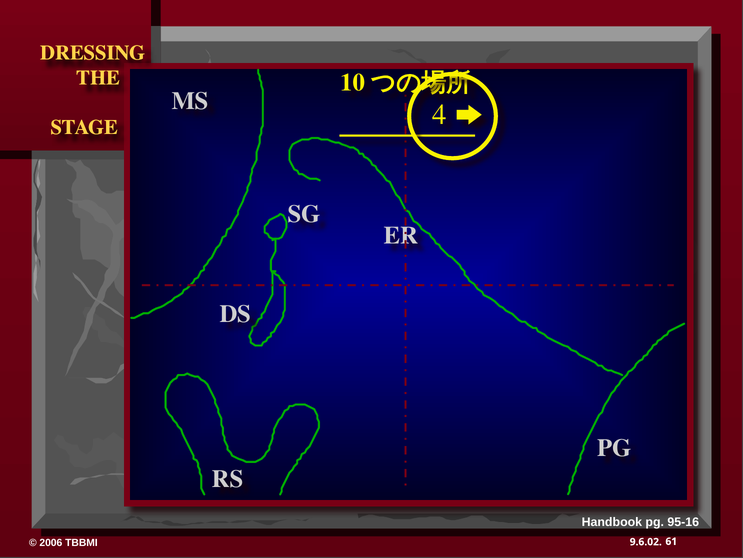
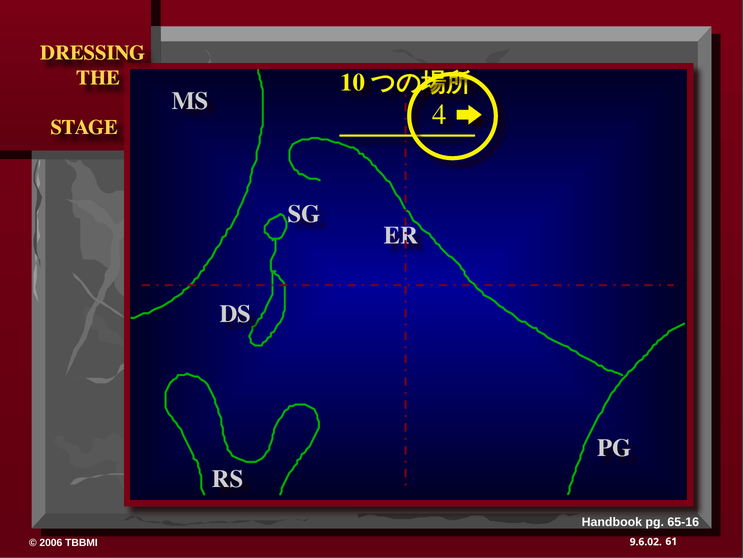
95-16: 95-16 -> 65-16 (683, 521)
